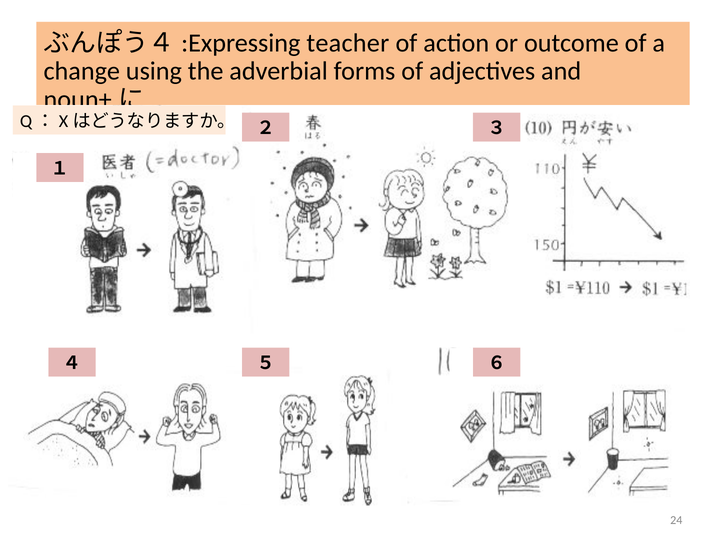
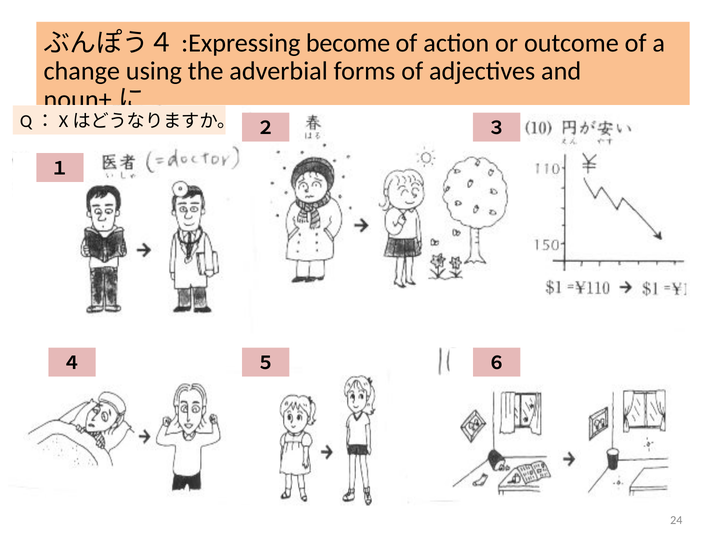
teacher: teacher -> become (348, 43)
